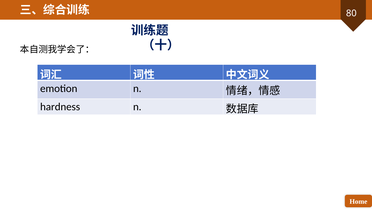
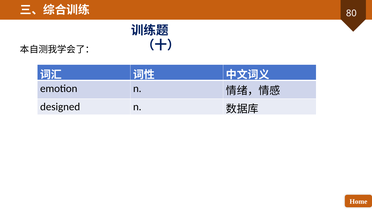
hardness: hardness -> designed (60, 107)
